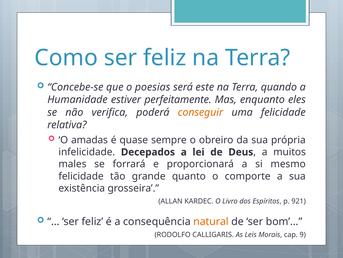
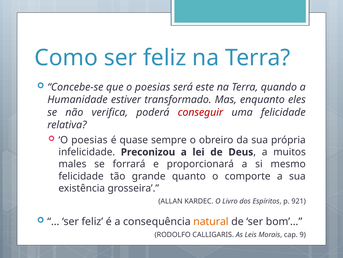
perfeitamente: perfeitamente -> transformado (178, 99)
conseguir colour: orange -> red (200, 112)
amadas: amadas -> poesias (89, 140)
Decepados: Decepados -> Preconizou (148, 152)
